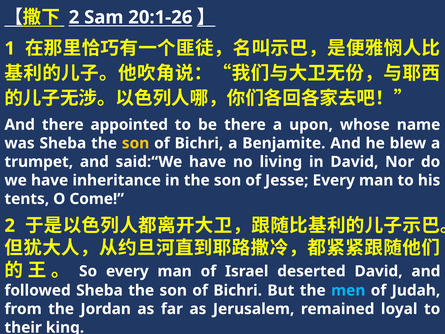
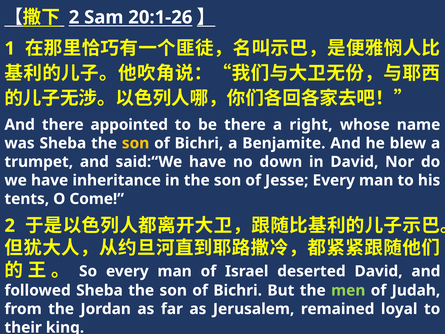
upon: upon -> right (311, 125)
living: living -> down (281, 162)
men colour: light blue -> light green (348, 290)
